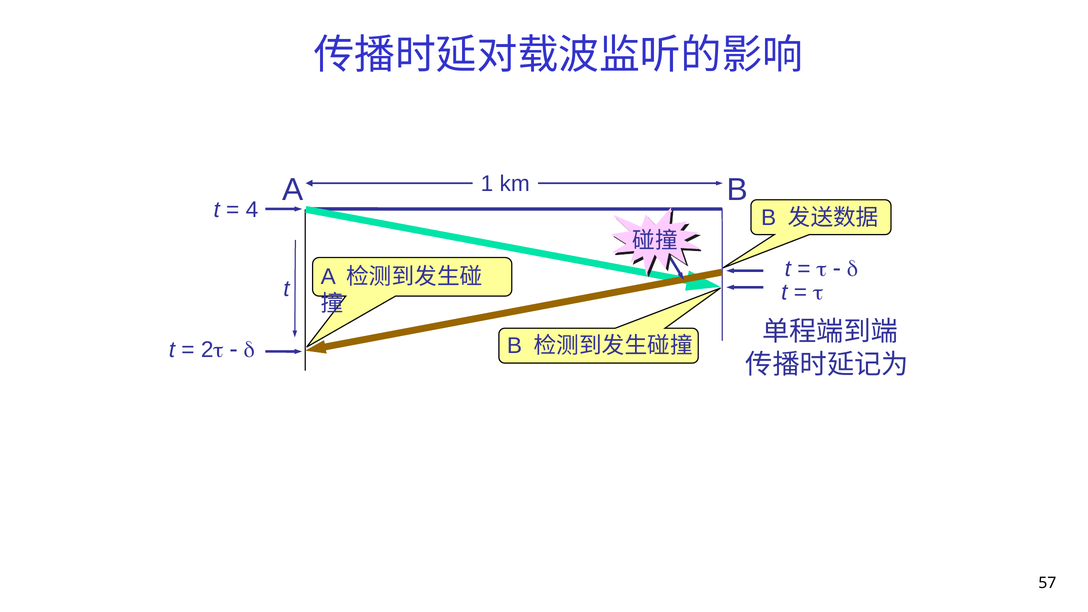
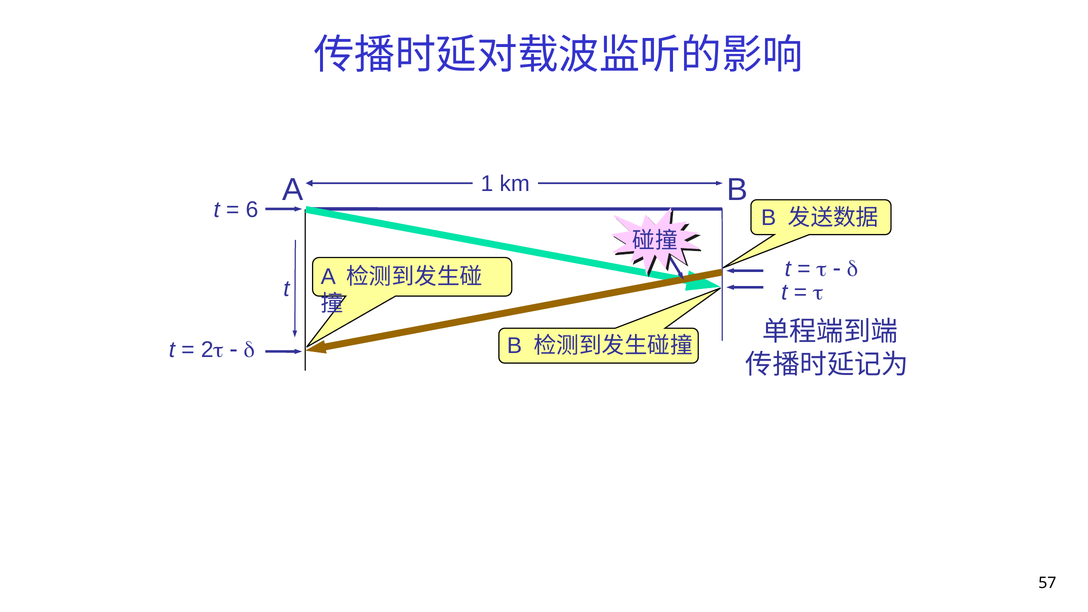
4: 4 -> 6 (252, 210)
